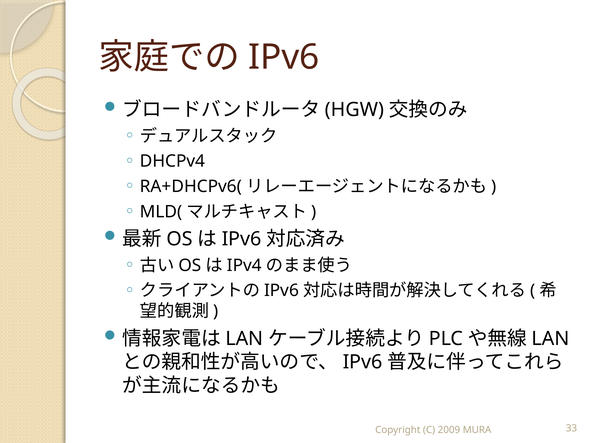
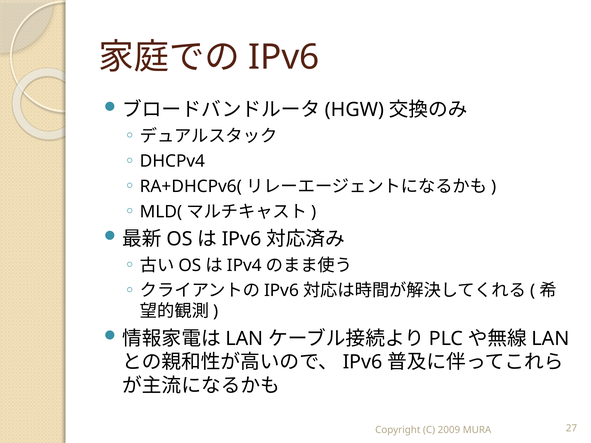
33: 33 -> 27 (571, 429)
